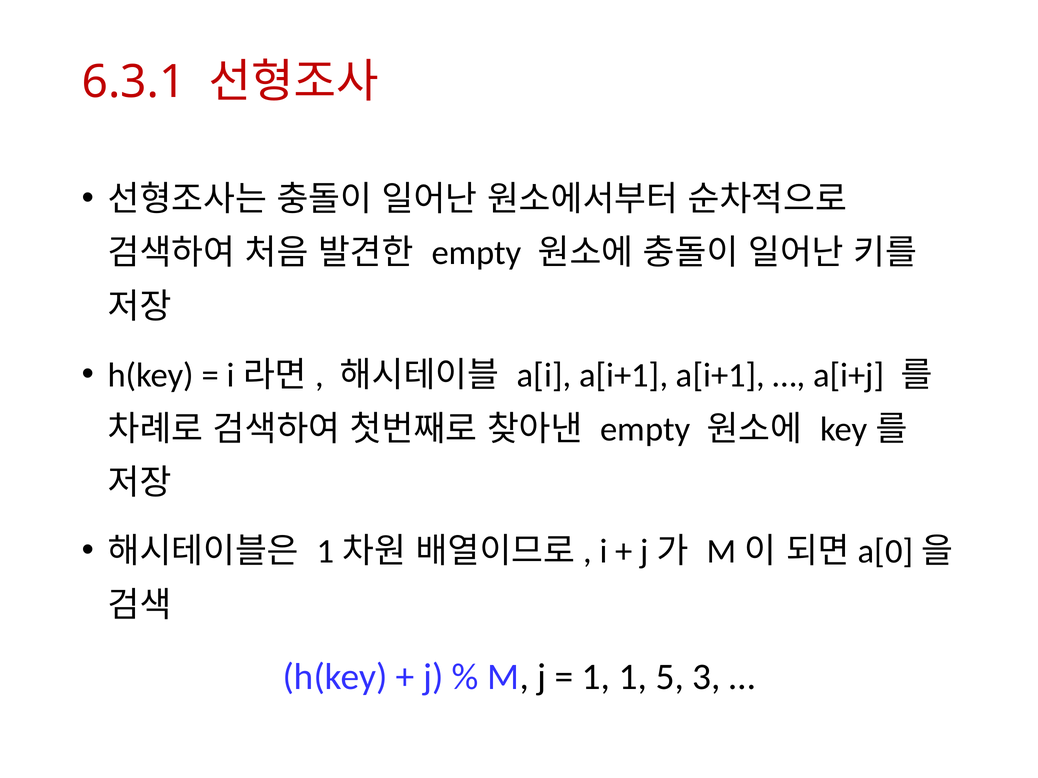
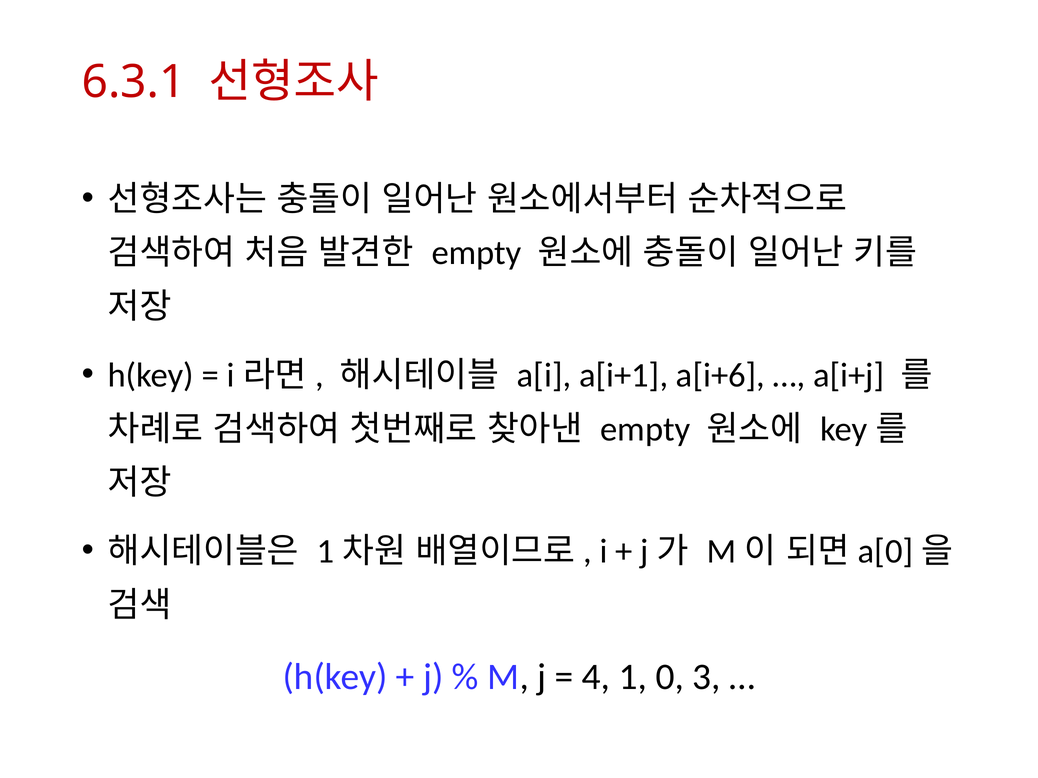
a[i+1 a[i+1: a[i+1 -> a[i+6 (720, 375)
1: 1 -> 4 (596, 677)
5: 5 -> 0 (670, 677)
